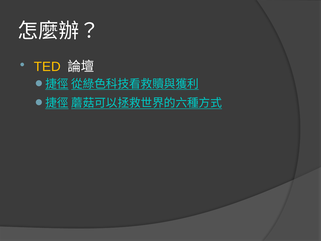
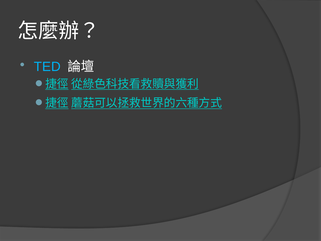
TED colour: yellow -> light blue (47, 67)
